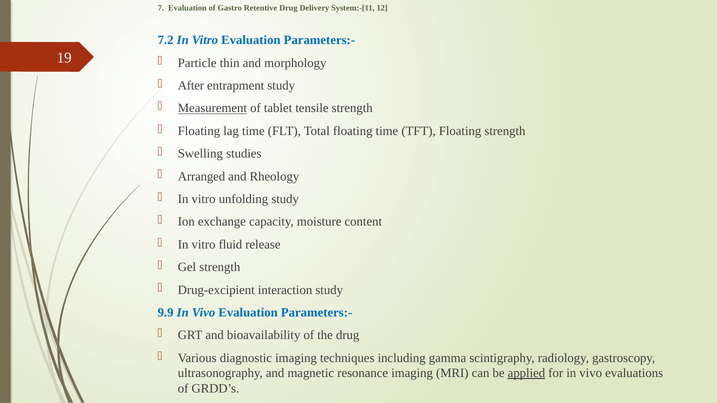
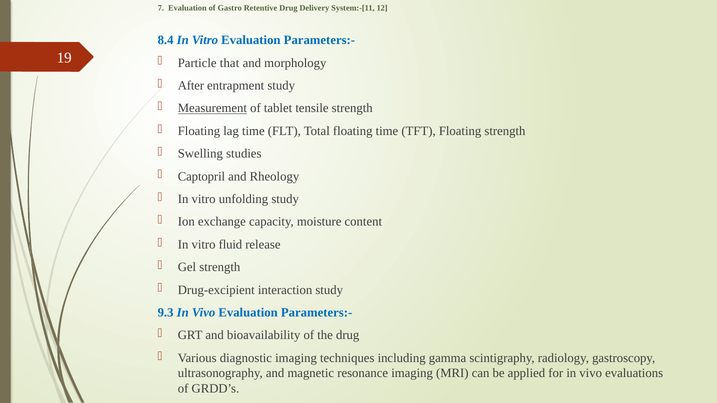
7.2: 7.2 -> 8.4 (166, 40)
thin: thin -> that (230, 63)
Arranged: Arranged -> Captopril (201, 176)
9.9: 9.9 -> 9.3 (166, 313)
applied underline: present -> none (526, 373)
